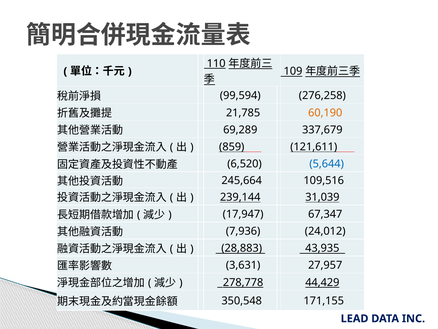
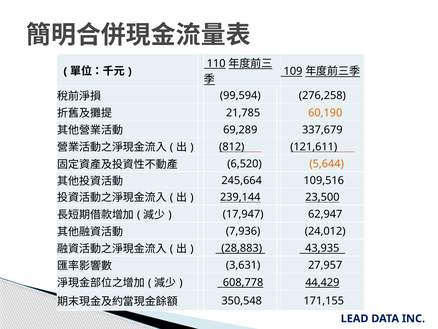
859: 859 -> 812 (232, 147)
5,644 colour: blue -> orange (327, 164)
31,039: 31,039 -> 23,500 (322, 197)
67,347: 67,347 -> 62,947 (325, 214)
278,778: 278,778 -> 608,778 (243, 282)
